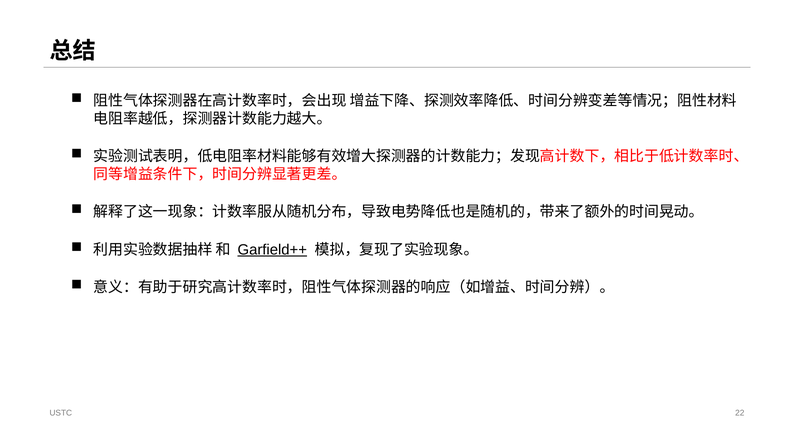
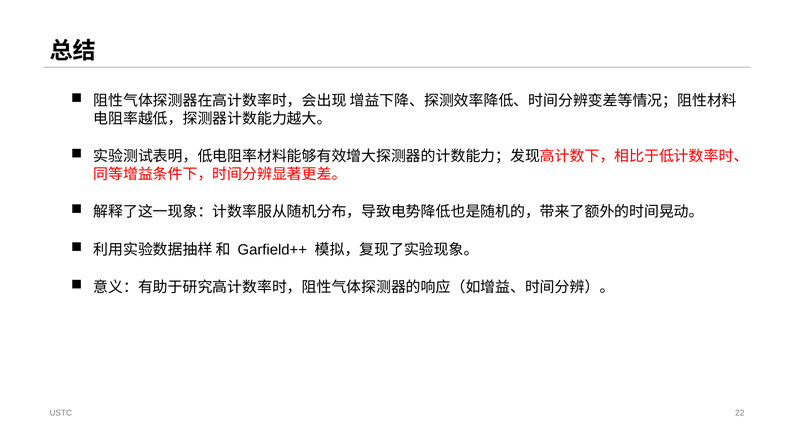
Garfield++ underline: present -> none (272, 250)
